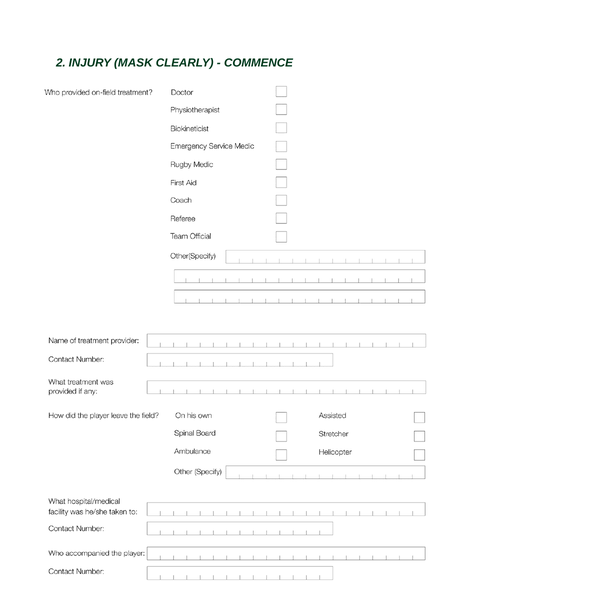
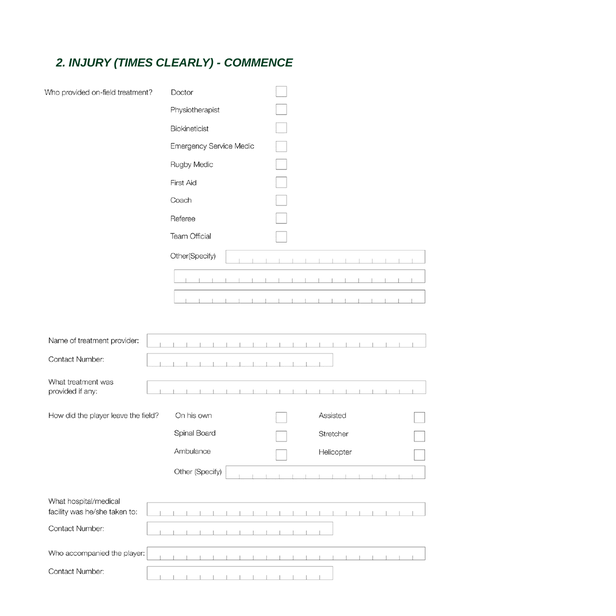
MASK: MASK -> TIMES (133, 63)
